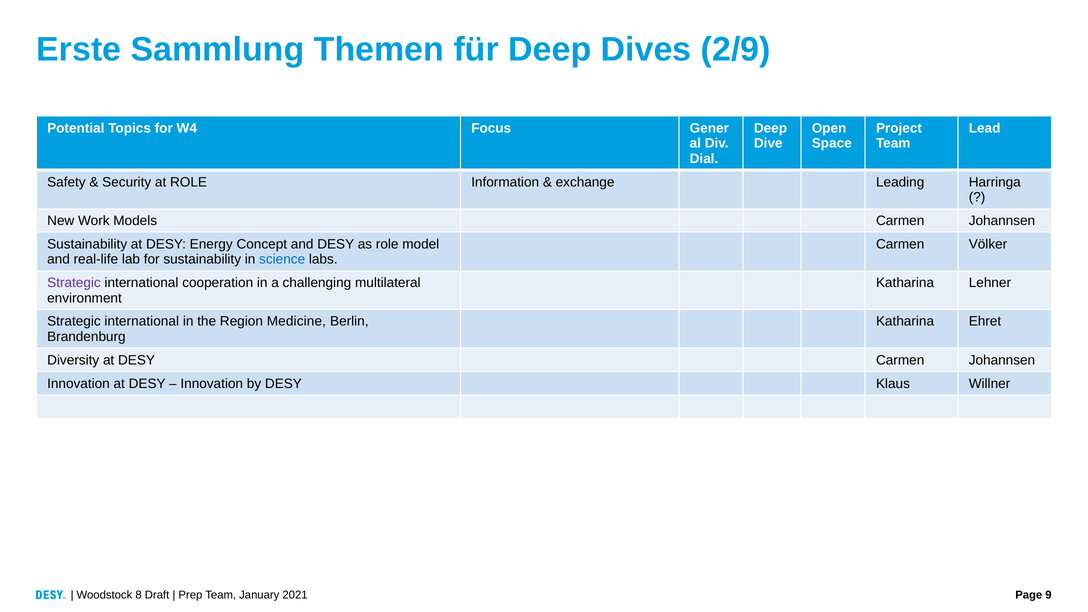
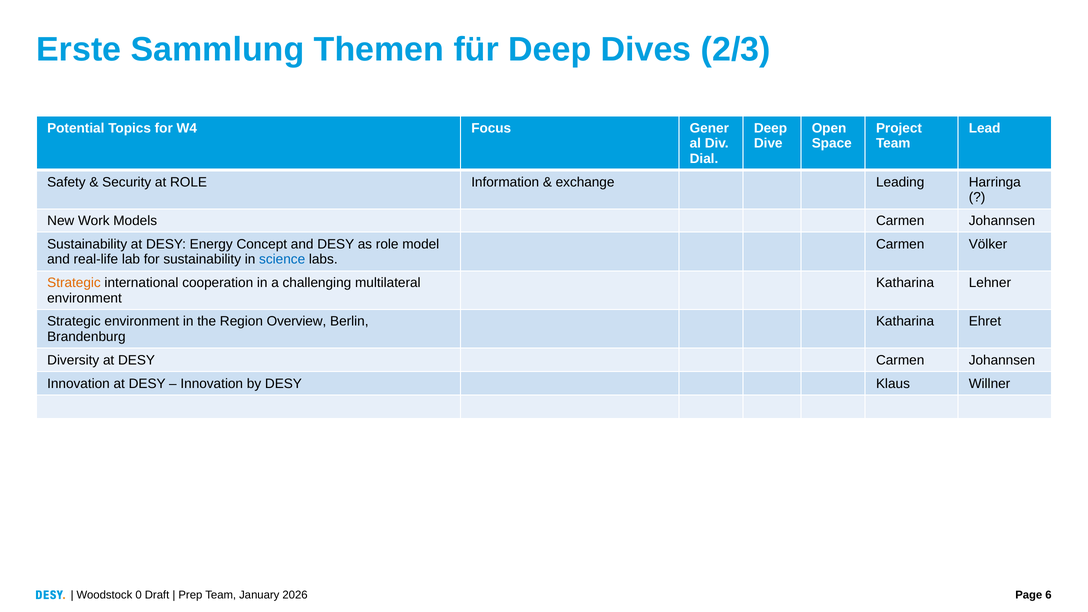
2/9: 2/9 -> 2/3 (736, 49)
Strategic colour: purple -> orange (74, 283)
international: international -> environment (142, 321)
Medicine: Medicine -> Overview (296, 321)
8: 8 -> 0 (139, 595)
2021: 2021 -> 2026 (295, 595)
9: 9 -> 6 (1048, 595)
